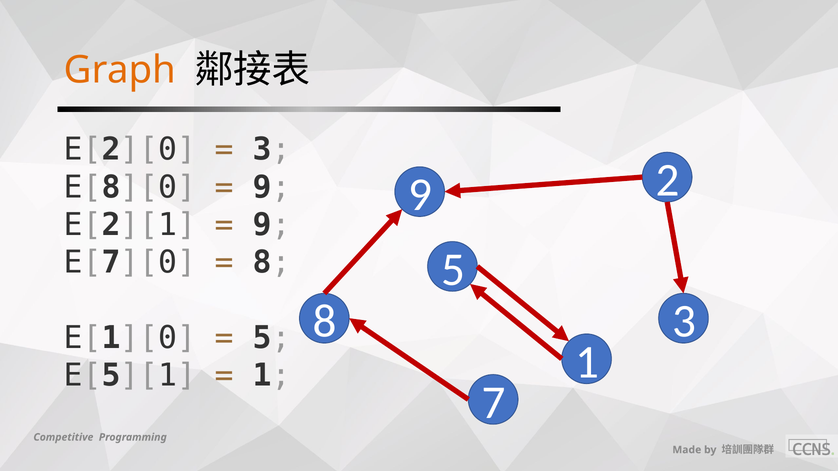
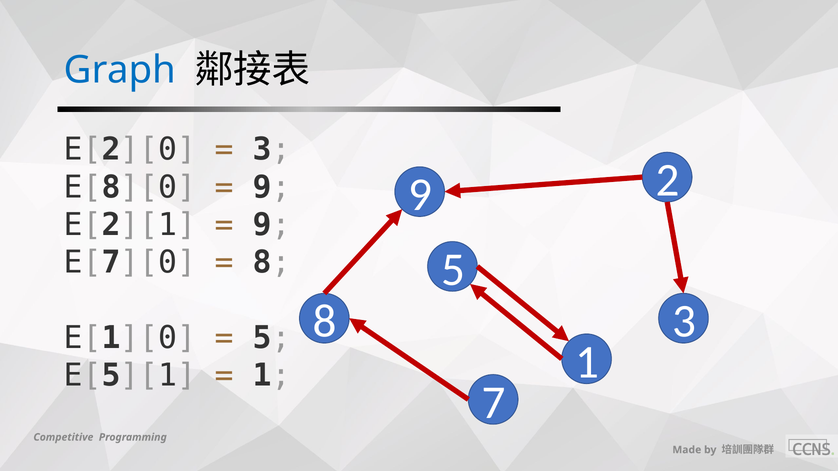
Graph colour: orange -> blue (120, 70)
